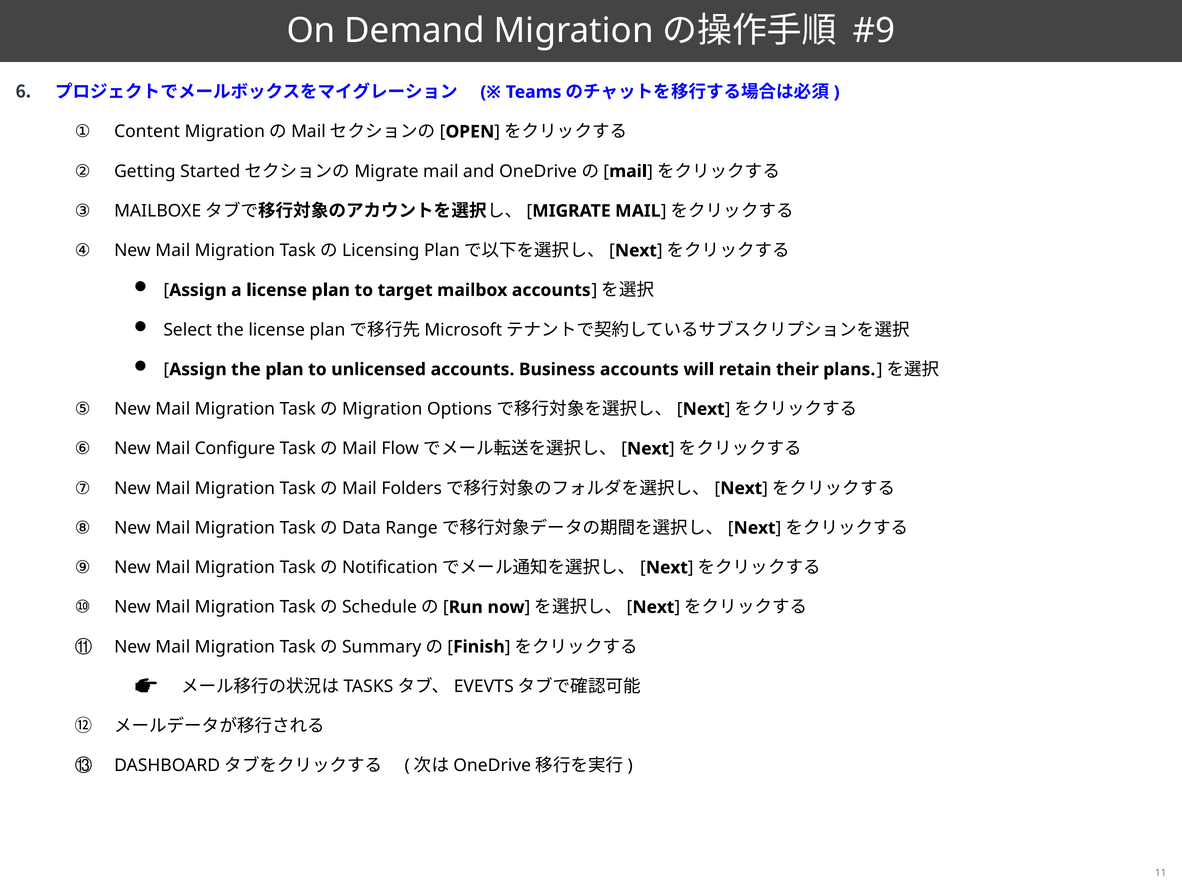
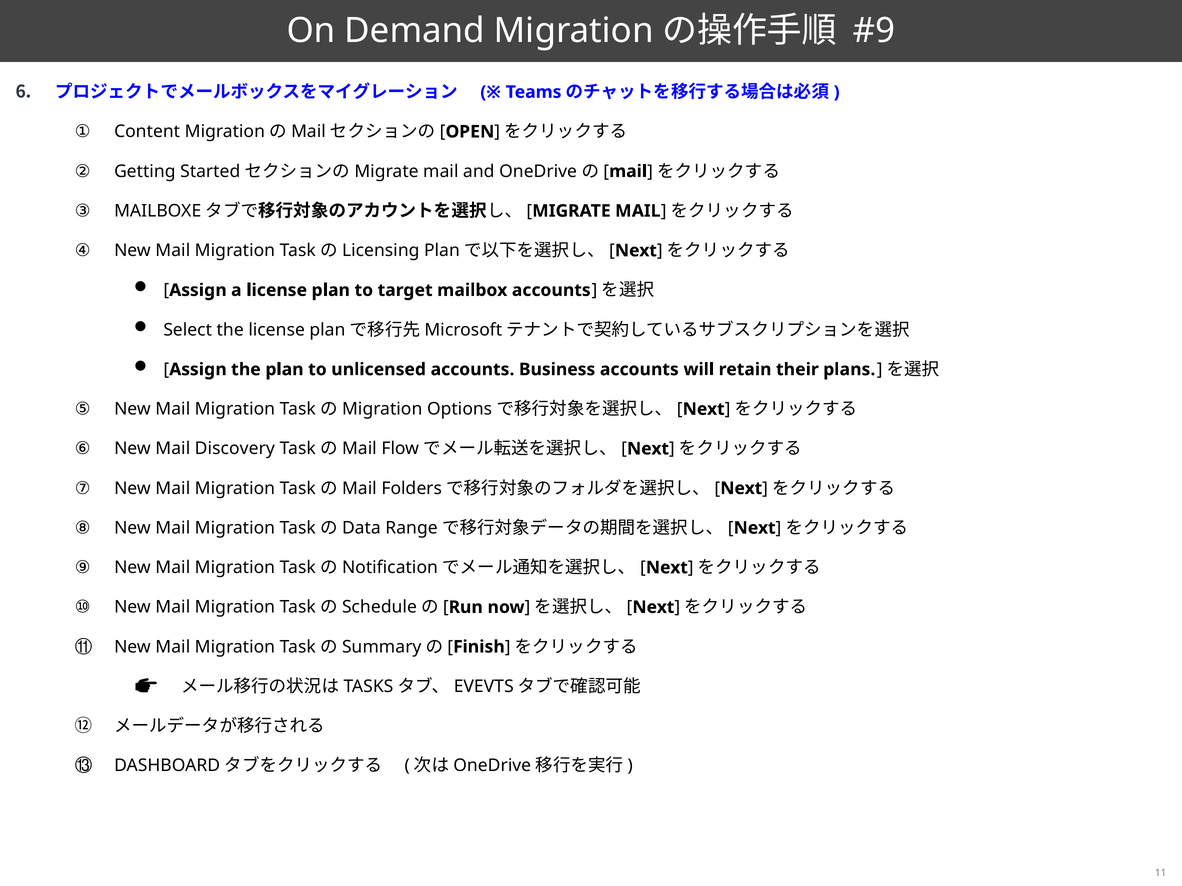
Configure: Configure -> Discovery (235, 449)
